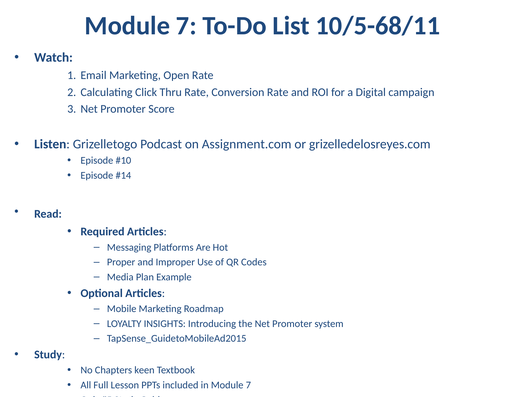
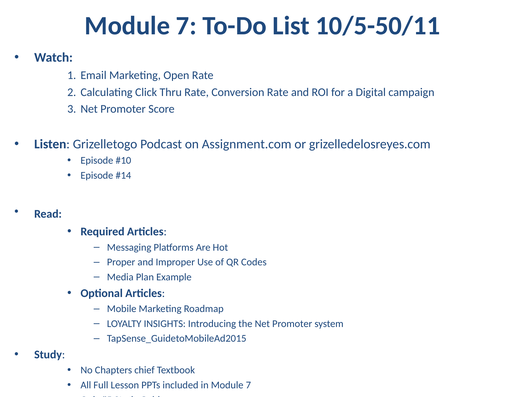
10/5-68/11: 10/5-68/11 -> 10/5-50/11 (378, 26)
keen: keen -> chief (144, 370)
